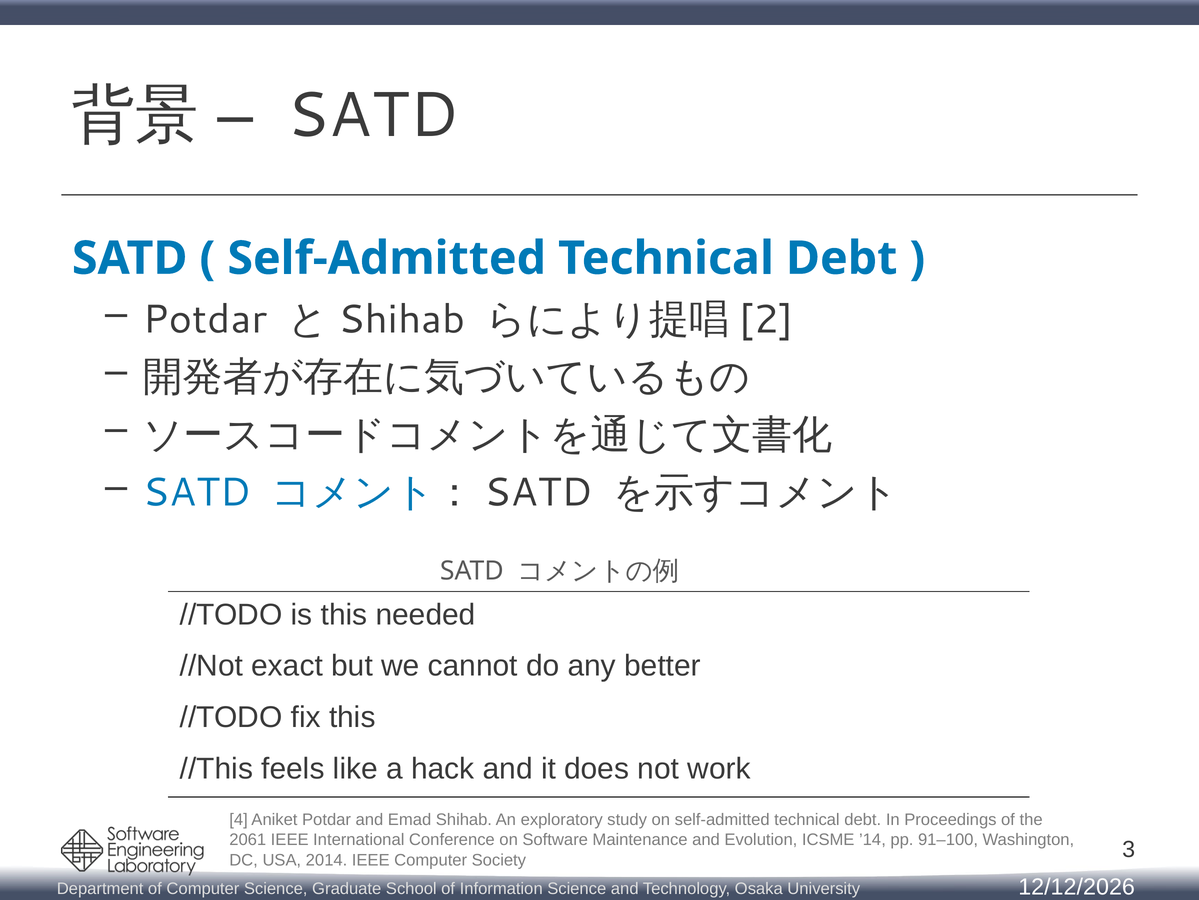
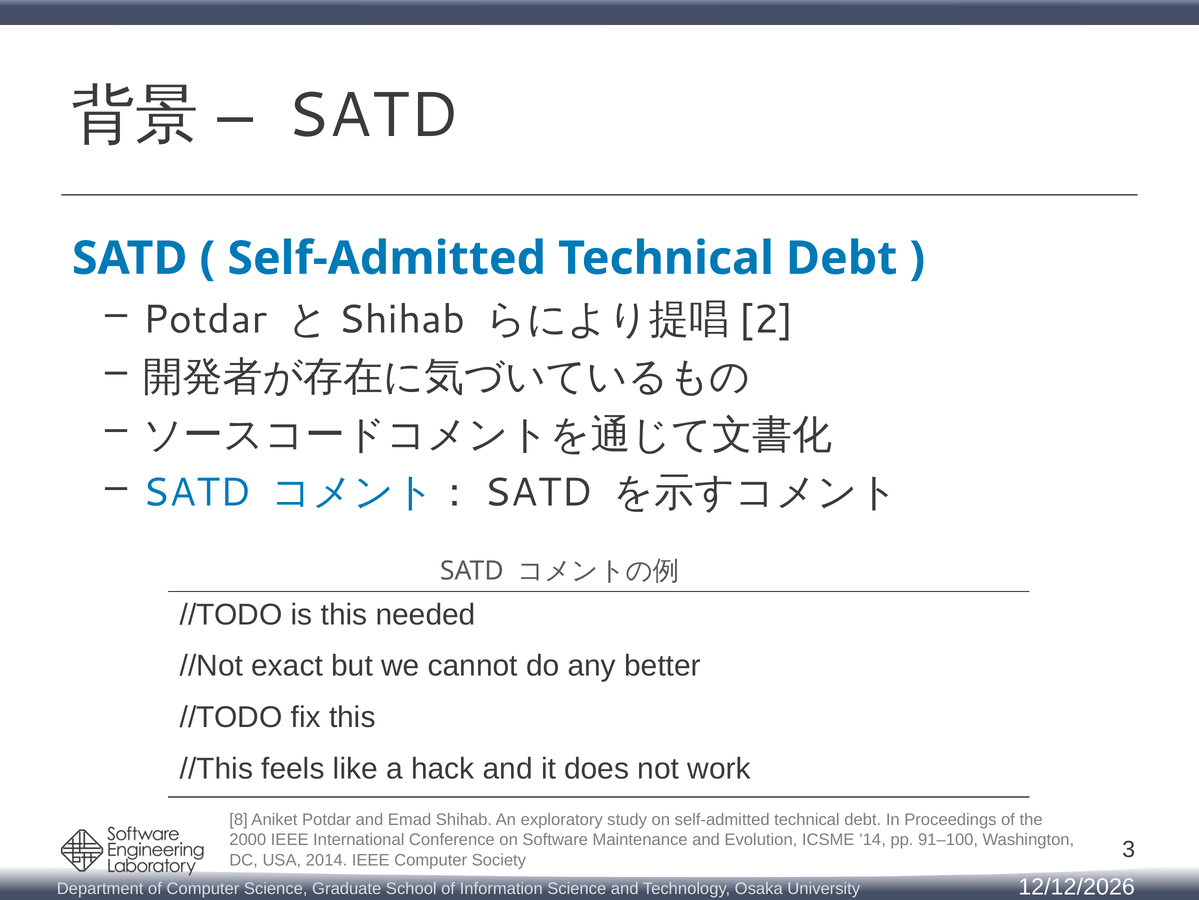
4: 4 -> 8 (239, 819)
2061: 2061 -> 2000 (248, 839)
